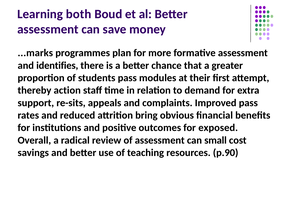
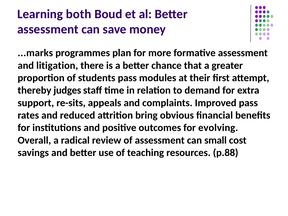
identifies: identifies -> litigation (57, 65)
action: action -> judges (67, 90)
exposed: exposed -> evolving (218, 128)
p.90: p.90 -> p.88 (226, 153)
